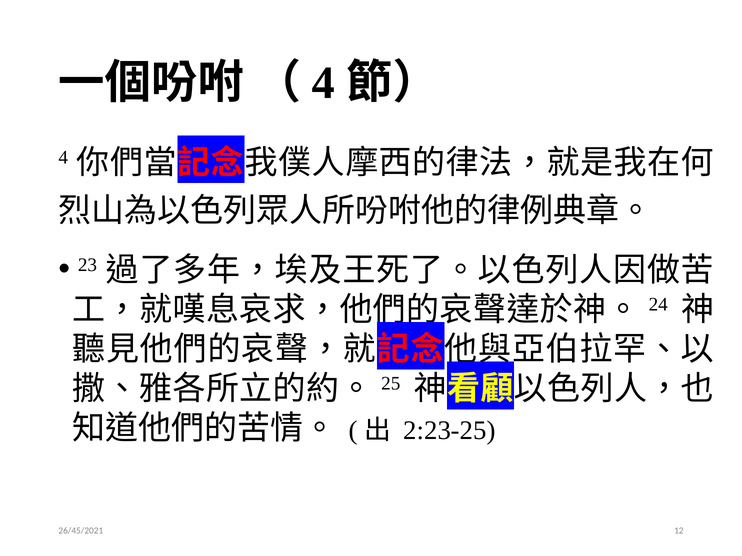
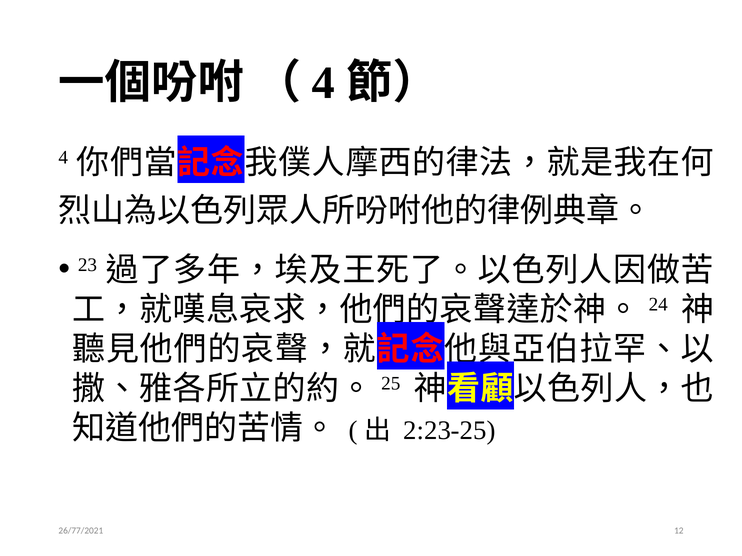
26/45/2021: 26/45/2021 -> 26/77/2021 (81, 531)
